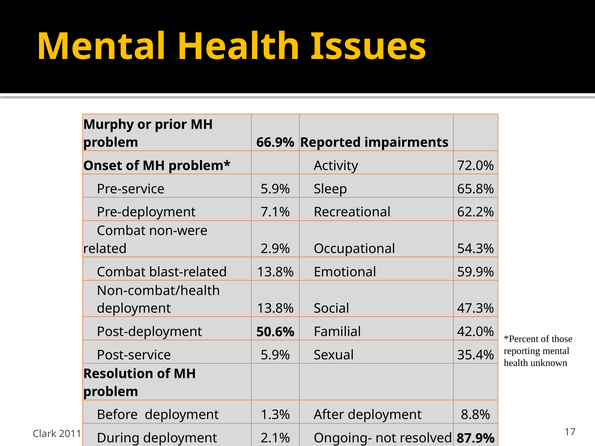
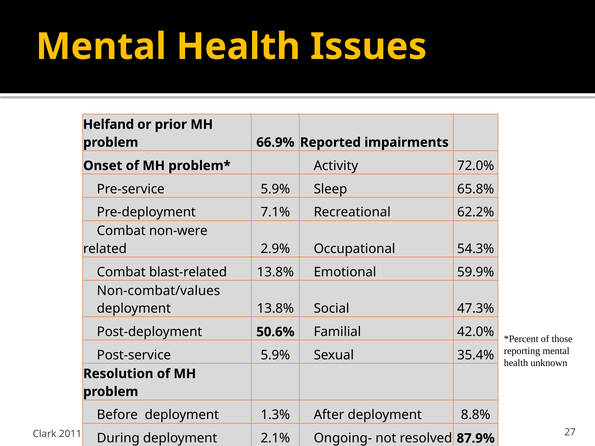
Murphy: Murphy -> Helfand (109, 125)
Non-combat/health: Non-combat/health -> Non-combat/values (158, 291)
17: 17 -> 27 (570, 432)
